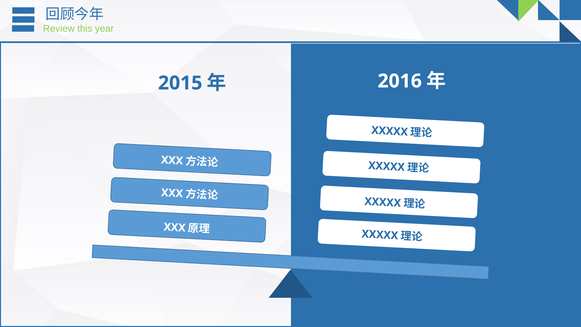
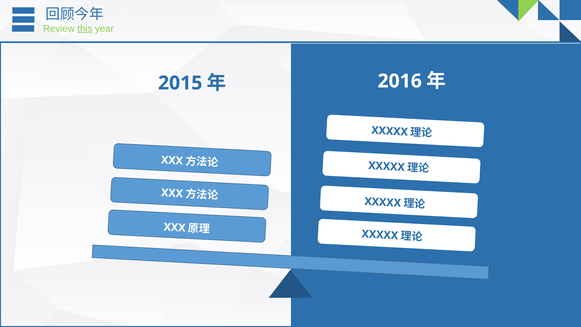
this underline: none -> present (85, 29)
